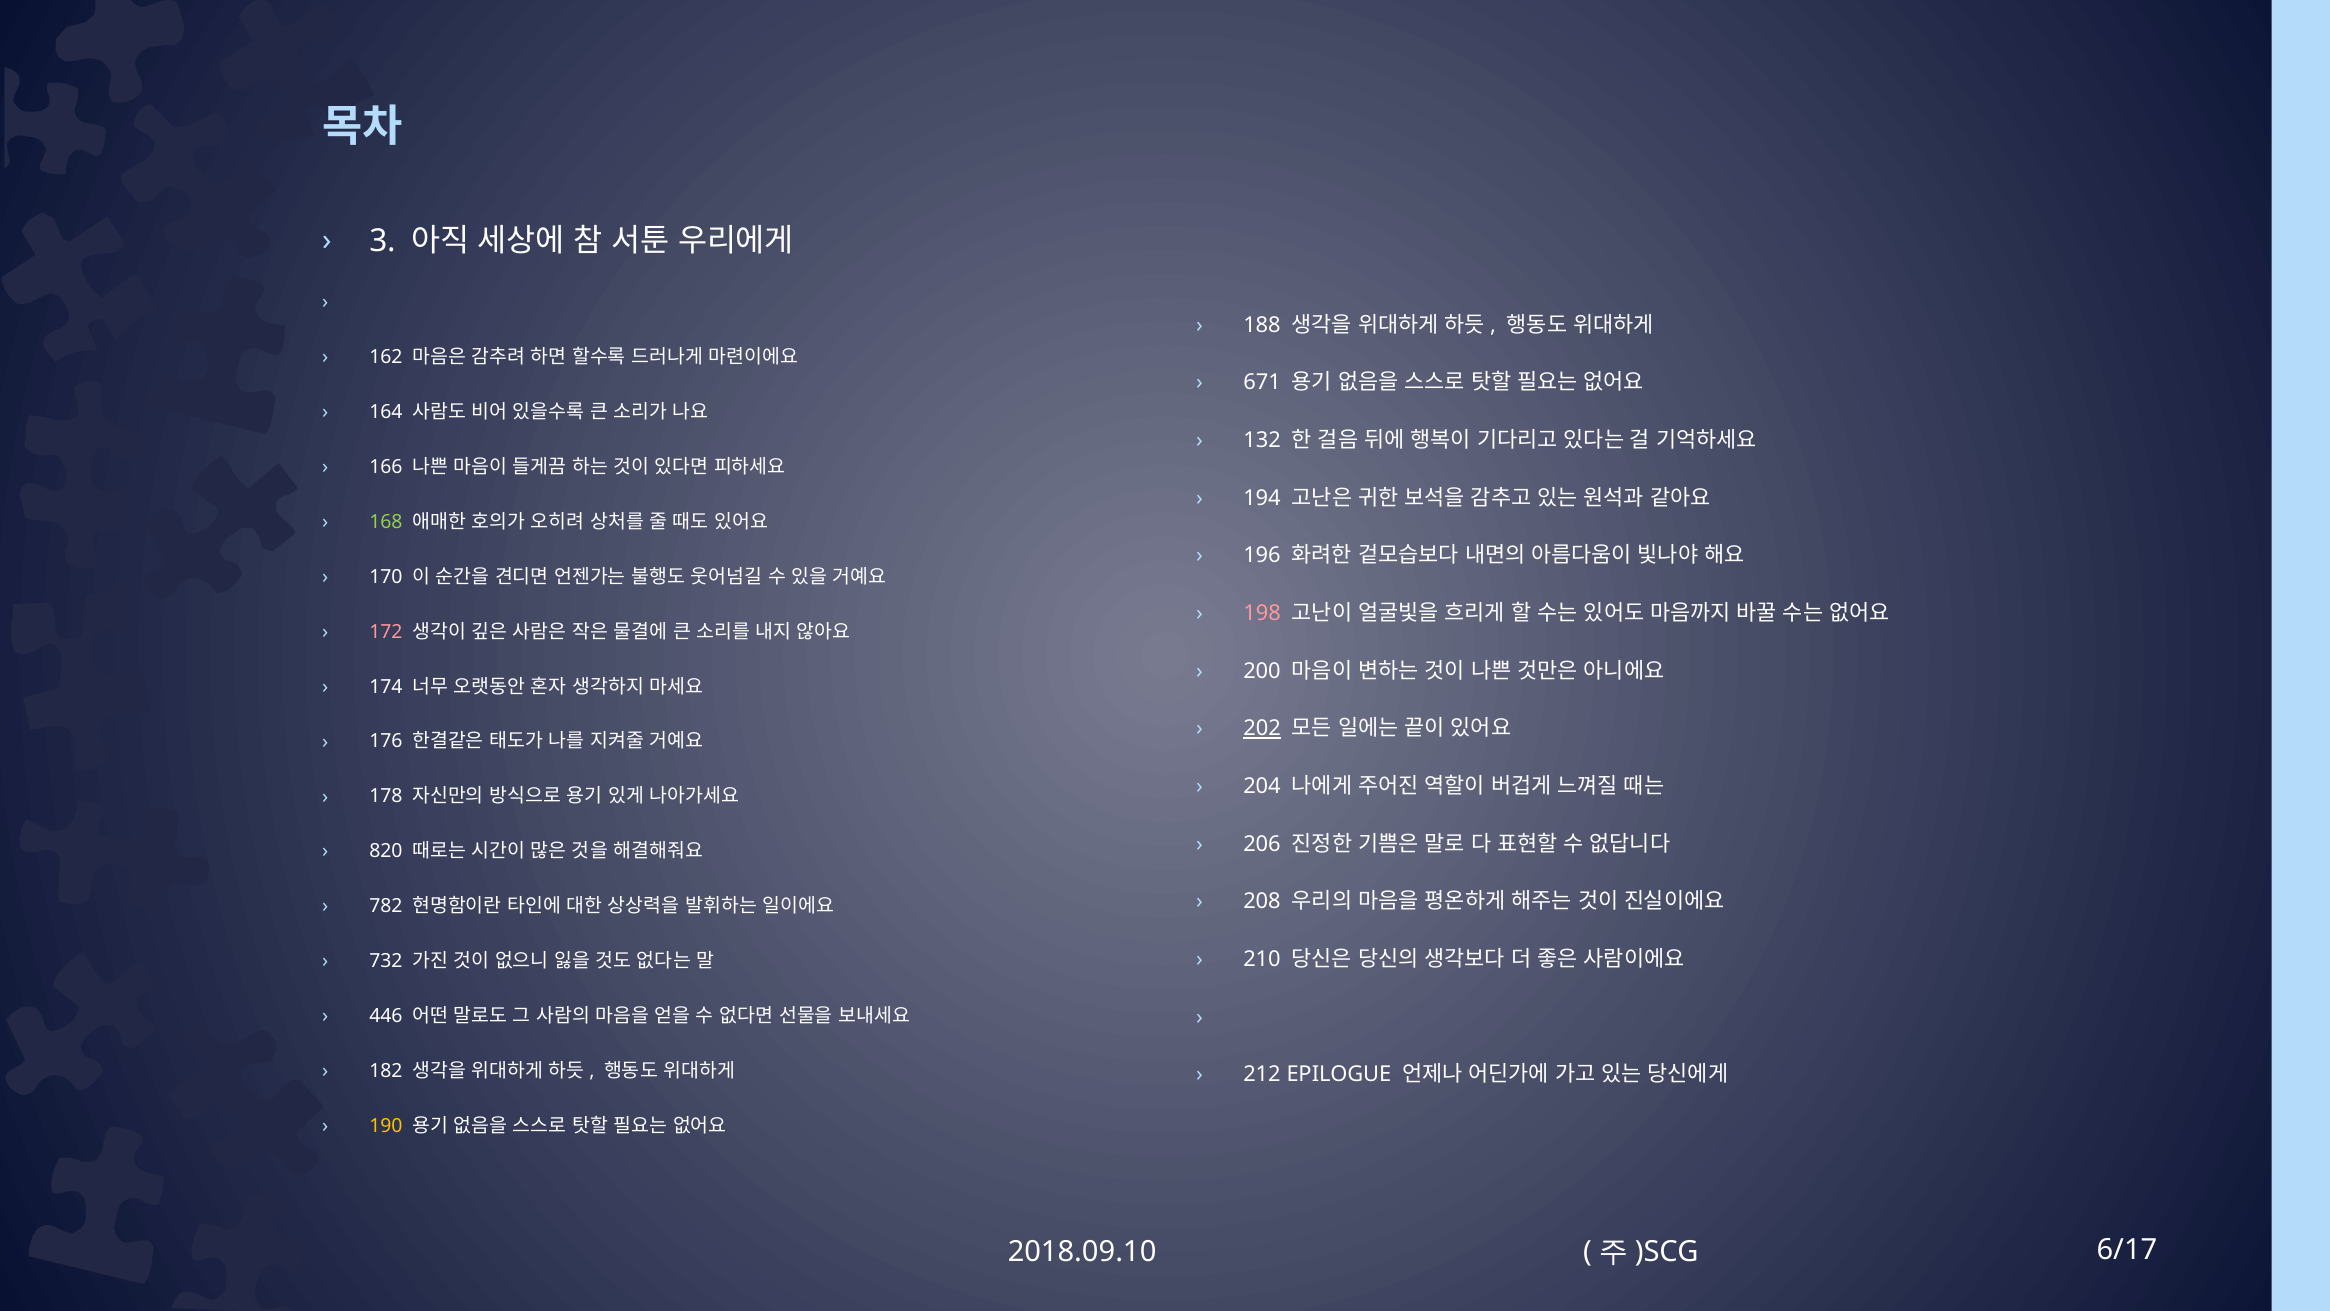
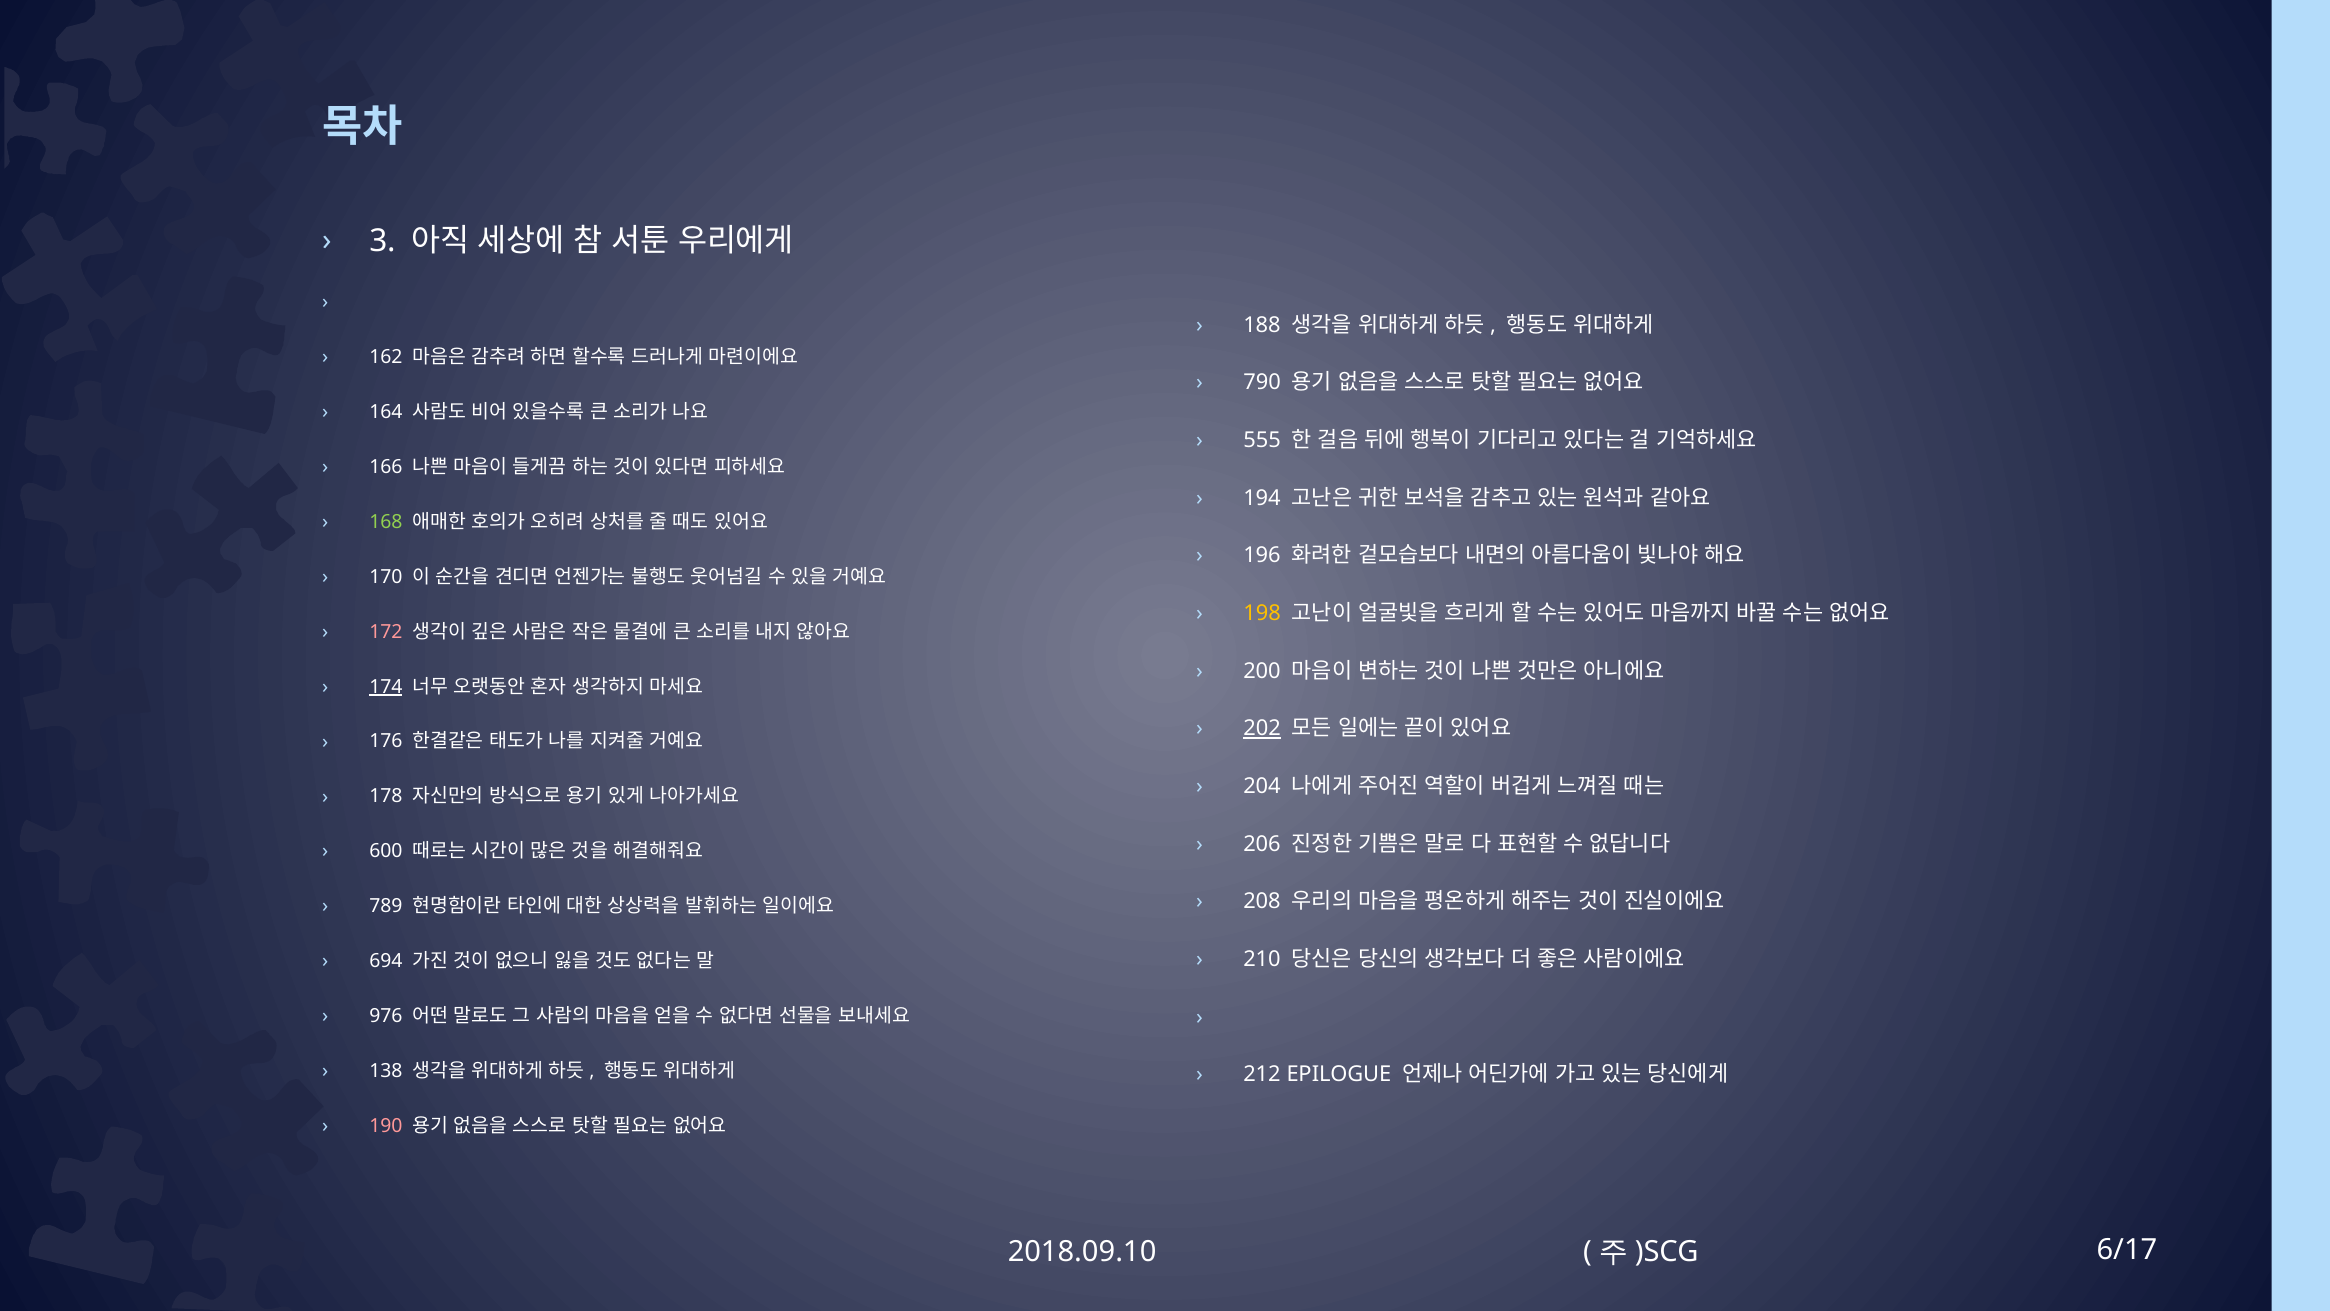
671: 671 -> 790 (1262, 383)
132: 132 -> 555 (1262, 440)
198 colour: pink -> yellow (1262, 613)
174 underline: none -> present (386, 687)
820: 820 -> 600 (386, 851)
782: 782 -> 789 (386, 906)
732: 732 -> 694 (386, 961)
446: 446 -> 976 (386, 1016)
182: 182 -> 138 (386, 1071)
190 colour: yellow -> pink (386, 1126)
